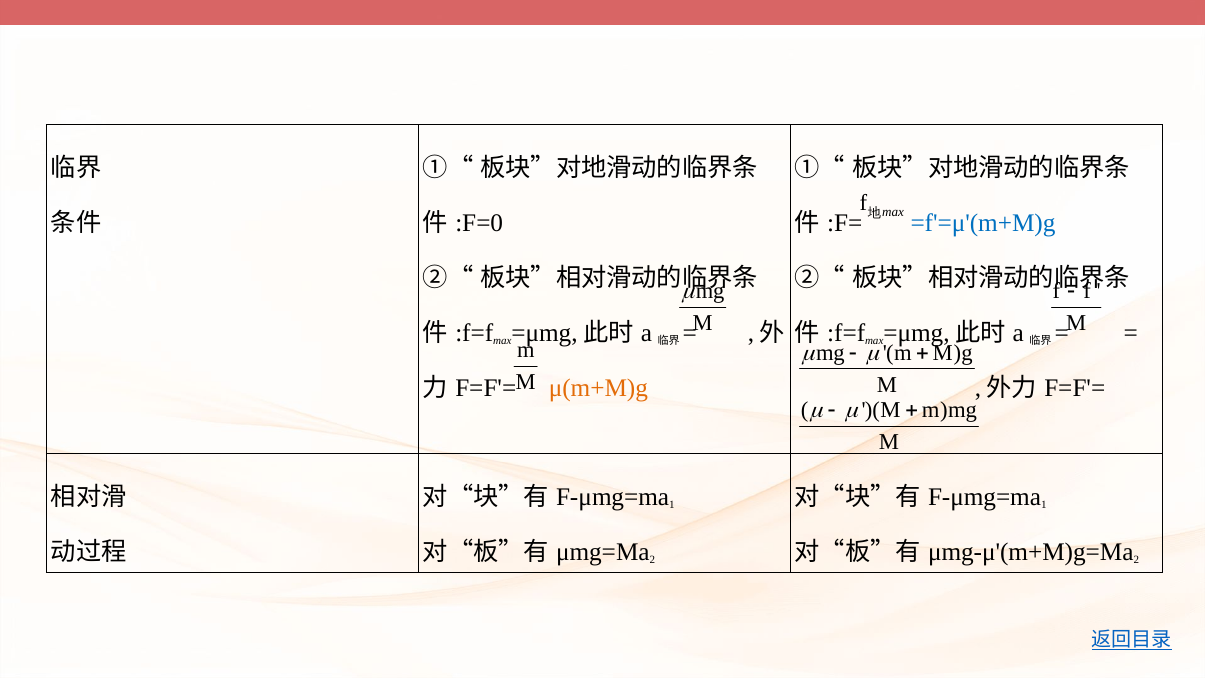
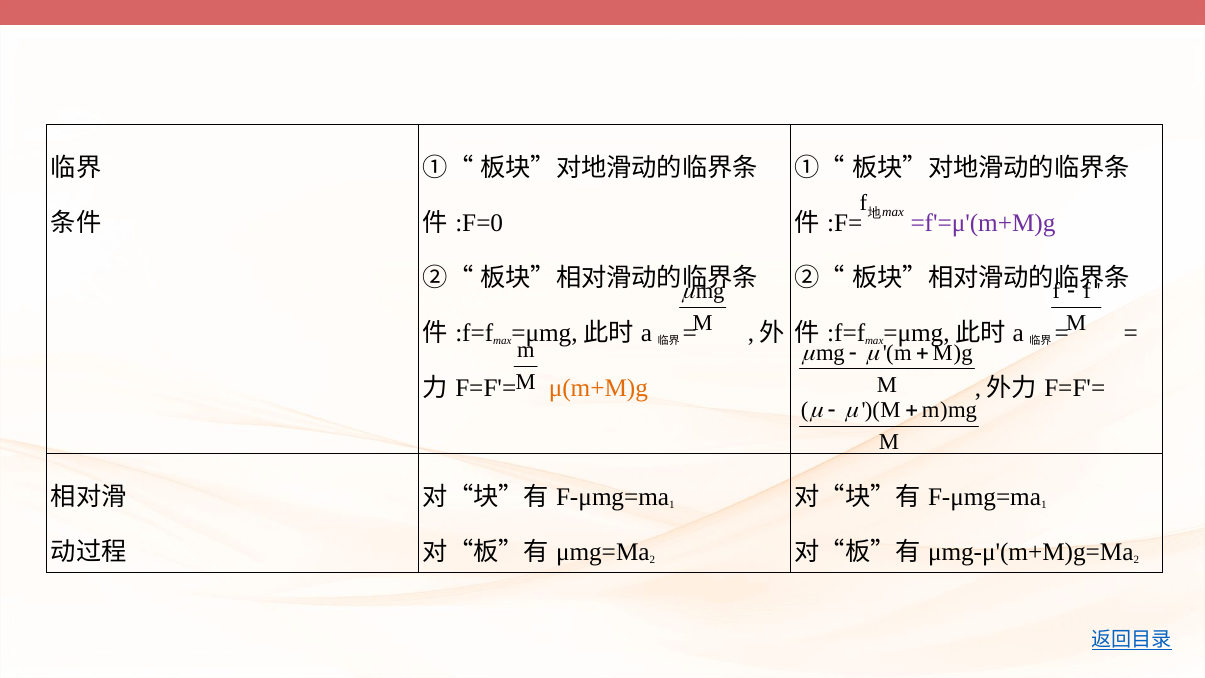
=f'=μ'(m+M)g colour: blue -> purple (983, 223)
